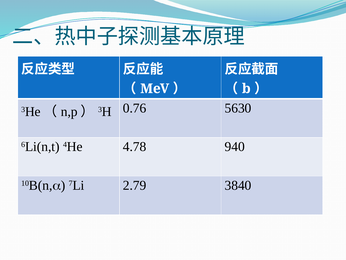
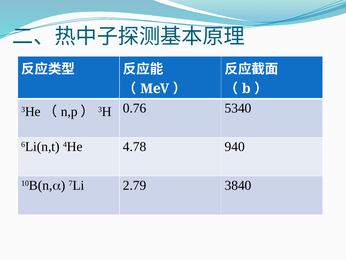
5630: 5630 -> 5340 (238, 108)
